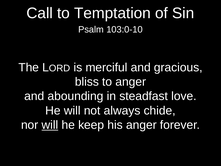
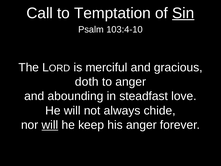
Sin underline: none -> present (183, 13)
103:0-10: 103:0-10 -> 103:4-10 (125, 29)
bliss: bliss -> doth (87, 82)
